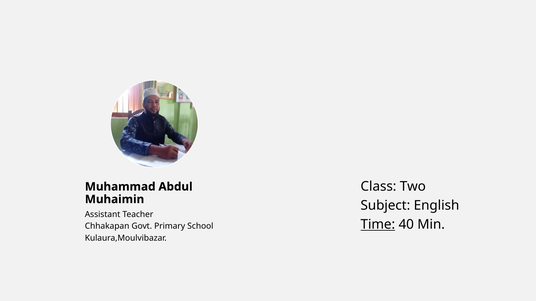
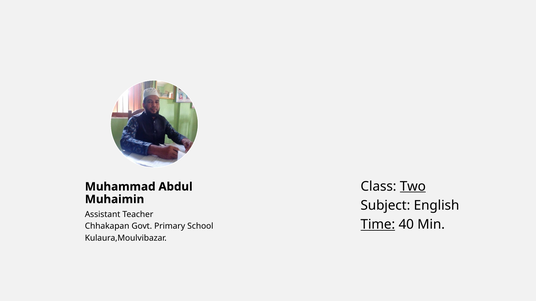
Two underline: none -> present (413, 187)
